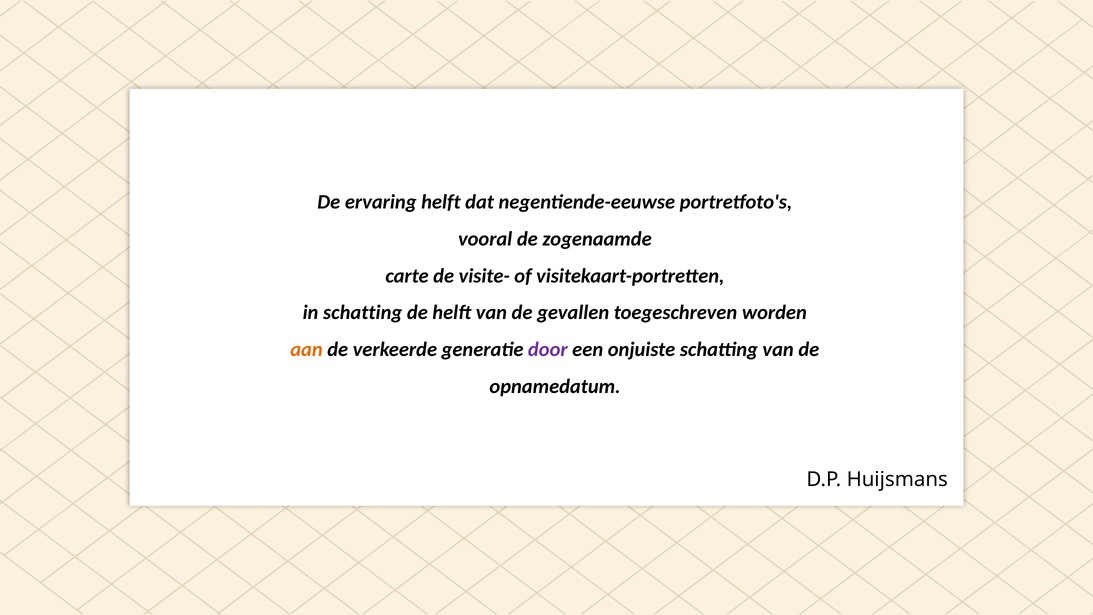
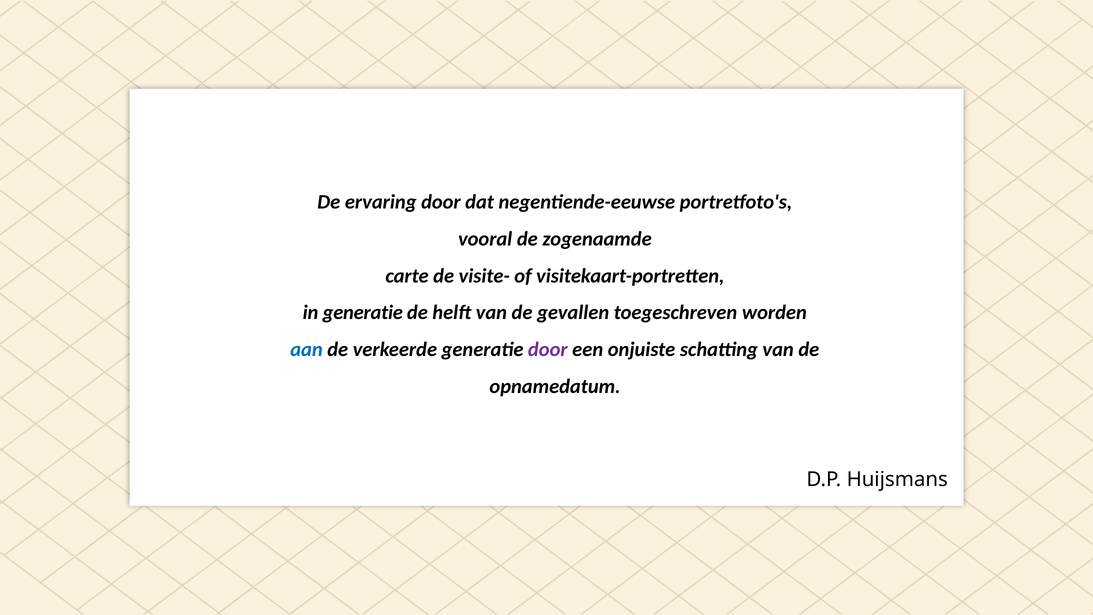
ervaring helft: helft -> door (441, 202)
in schatting: schatting -> generatie (363, 313)
aan colour: orange -> blue (306, 349)
